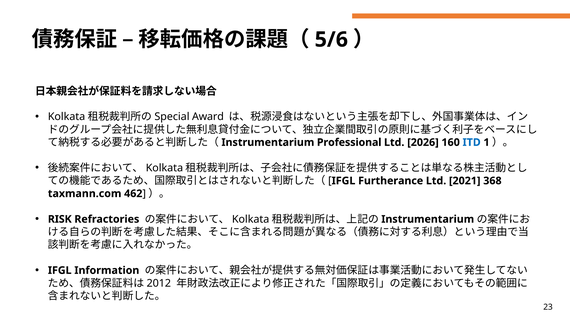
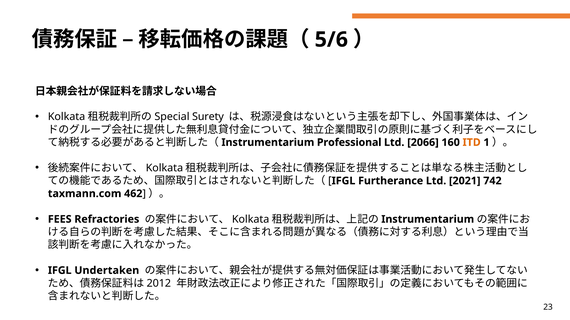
Award: Award -> Surety (208, 117)
2026: 2026 -> 2066 (423, 143)
ITD colour: blue -> orange (472, 143)
368: 368 -> 742 (492, 181)
RISK: RISK -> FEES (60, 220)
Information: Information -> Undertaken (107, 271)
